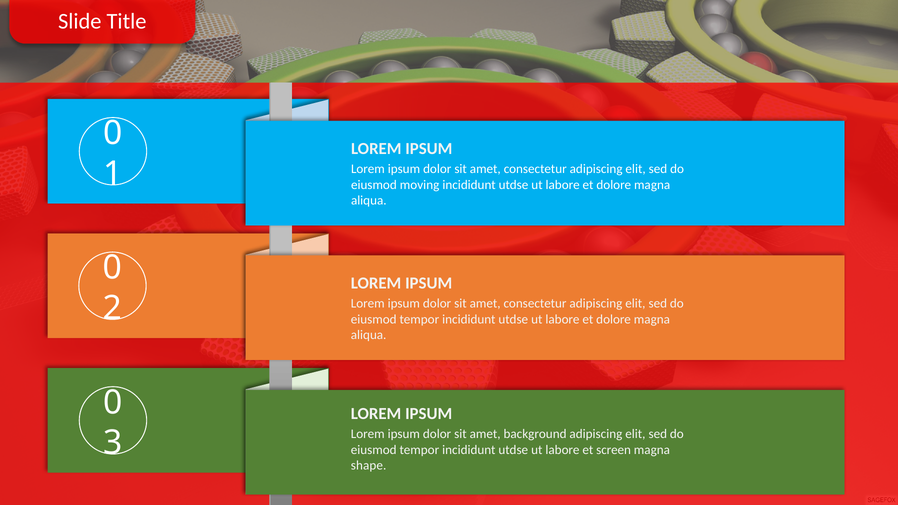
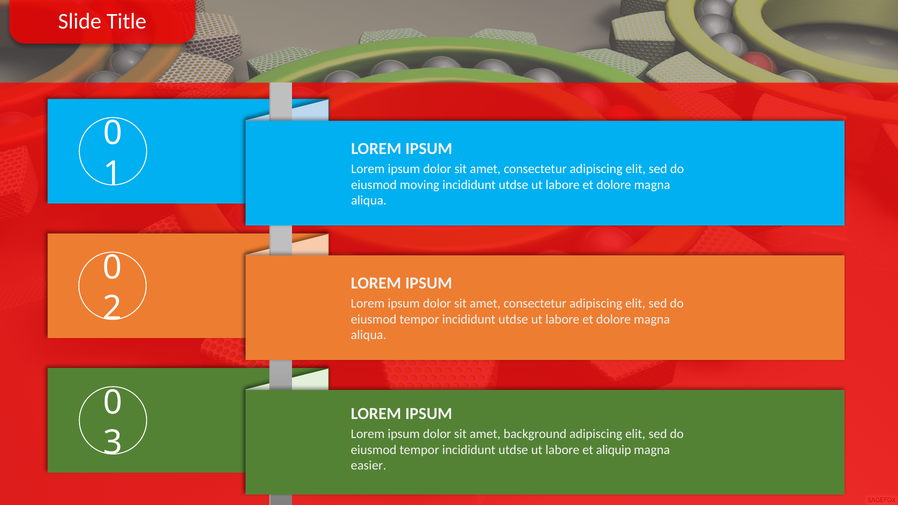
screen: screen -> aliquip (614, 450)
shape: shape -> easier (369, 466)
